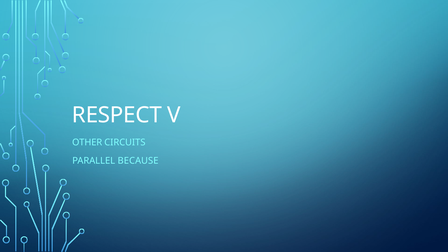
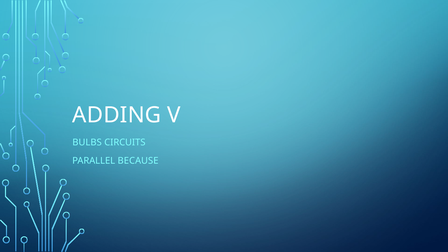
RESPECT: RESPECT -> ADDING (117, 115)
OTHER: OTHER -> BULBS (87, 143)
